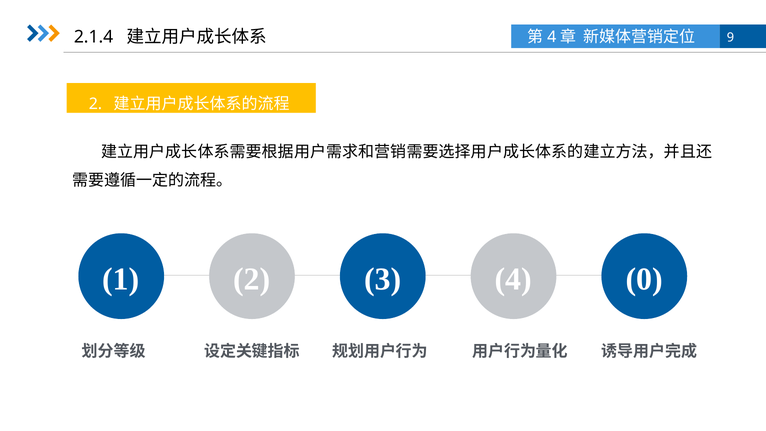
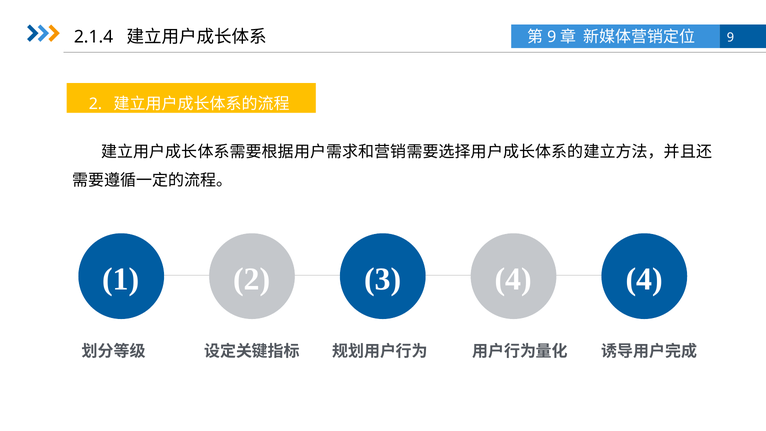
4: 4 -> 9 (552, 37)
4 0: 0 -> 4 (644, 279)
